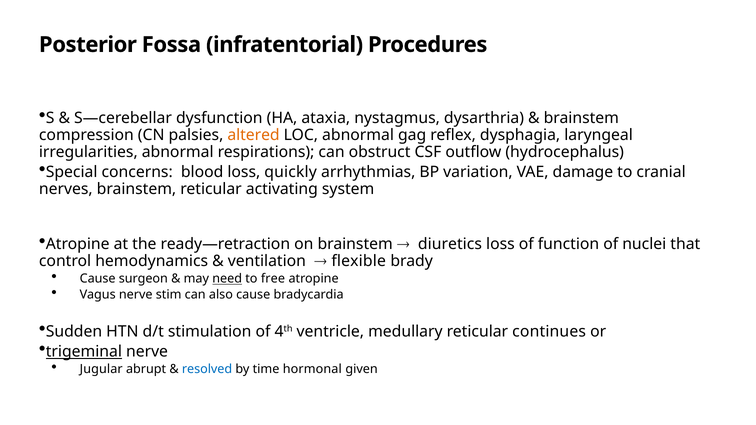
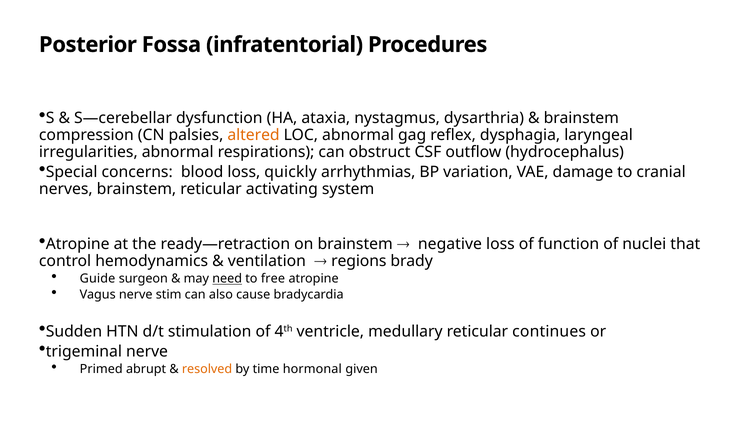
diuretics: diuretics -> negative (450, 244)
flexible: flexible -> regions (359, 261)
Cause: Cause -> Guide (98, 279)
trigeminal underline: present -> none (84, 352)
Jugular: Jugular -> Primed (101, 370)
resolved colour: blue -> orange (207, 370)
